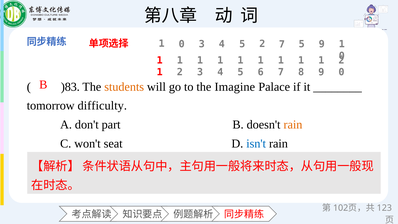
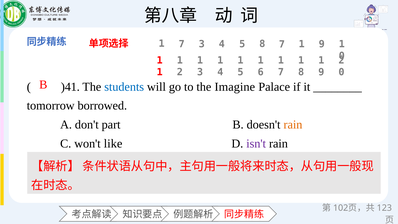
0: 0 -> 7 (182, 44)
5 2: 2 -> 8 (262, 44)
5: 5 -> 1 (302, 44)
)83: )83 -> )41 (70, 87)
students colour: orange -> blue (124, 87)
difficulty: difficulty -> borrowed (102, 106)
seat: seat -> like (113, 144)
isn't colour: blue -> purple (256, 144)
